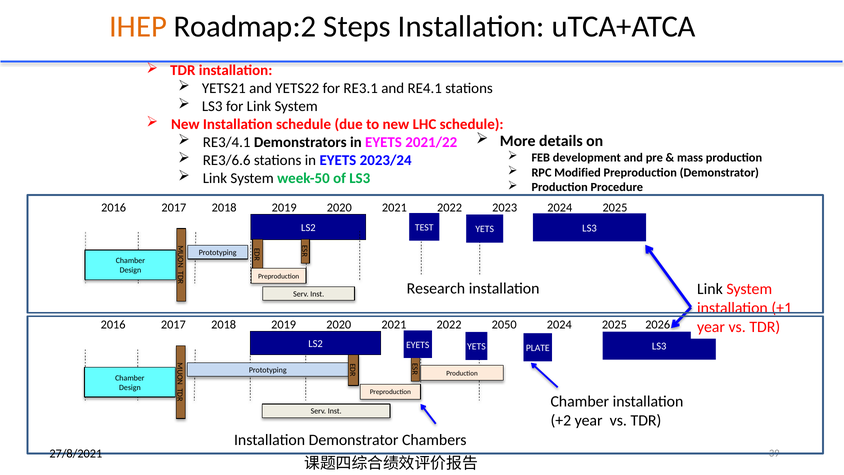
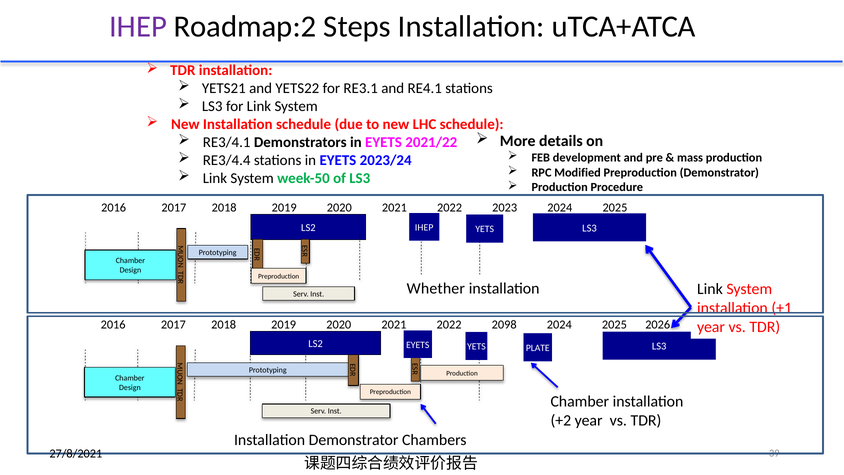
IHEP colour: orange -> purple (138, 27)
RE3/6.6: RE3/6.6 -> RE3/4.4 (227, 160)
TEST: TEST -> IHEP (424, 227)
Research: Research -> Whether (436, 289)
2050: 2050 -> 2098 (504, 325)
